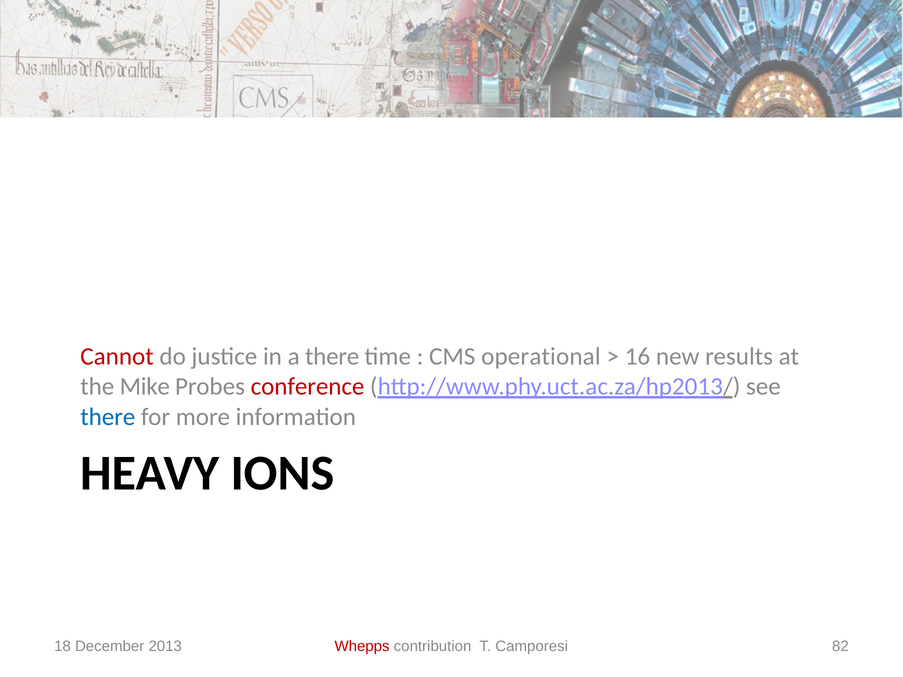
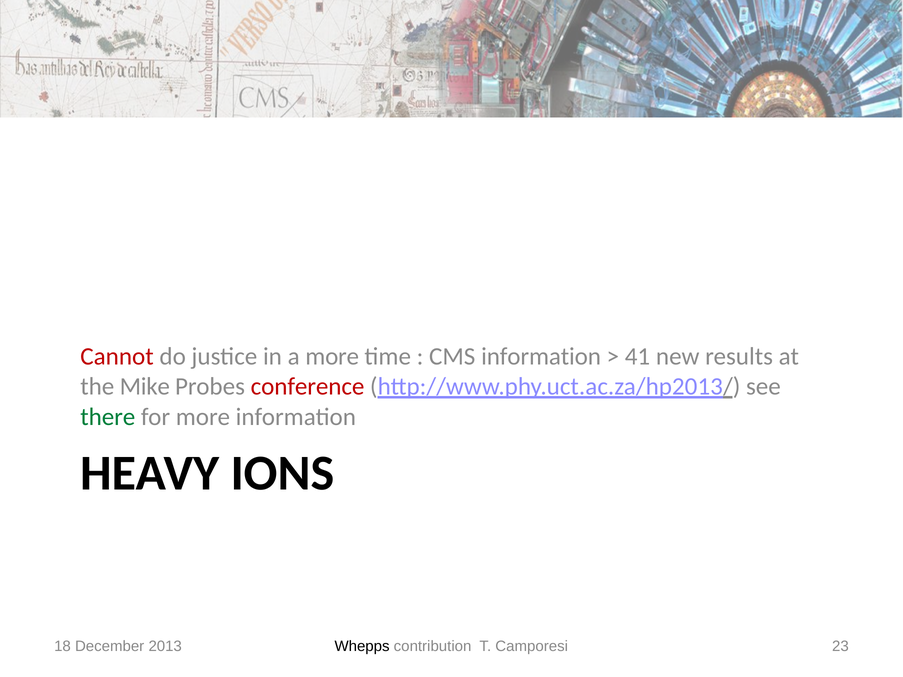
a there: there -> more (332, 357)
CMS operational: operational -> information (541, 357)
16: 16 -> 41 (637, 357)
there colour: blue -> green (108, 417)
Whepps colour: red -> black (362, 647)
82: 82 -> 23 (840, 647)
